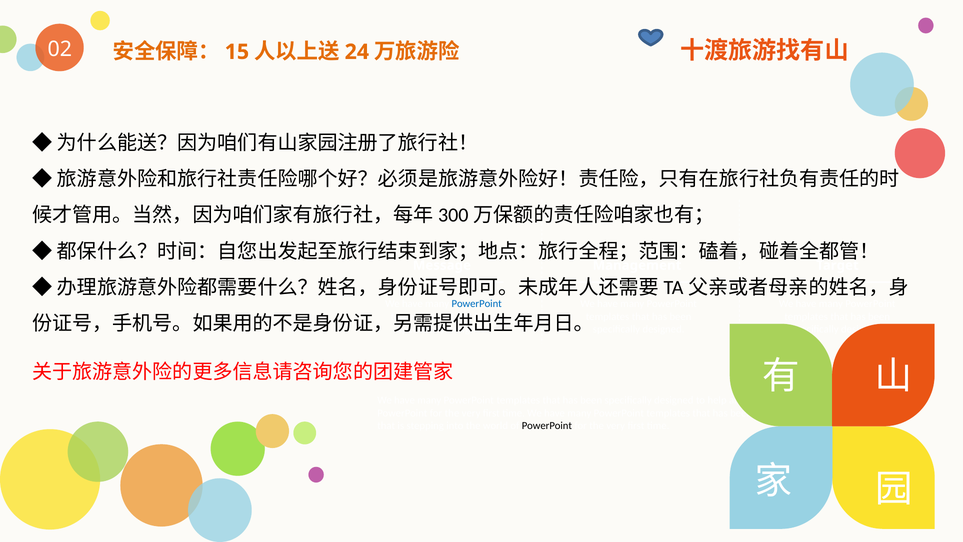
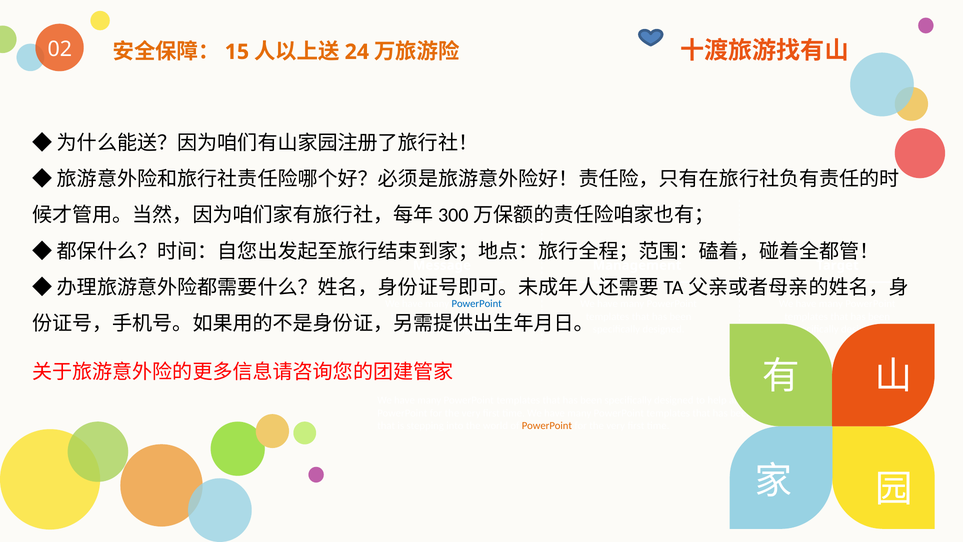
PowerPoint colour: black -> orange (547, 426)
